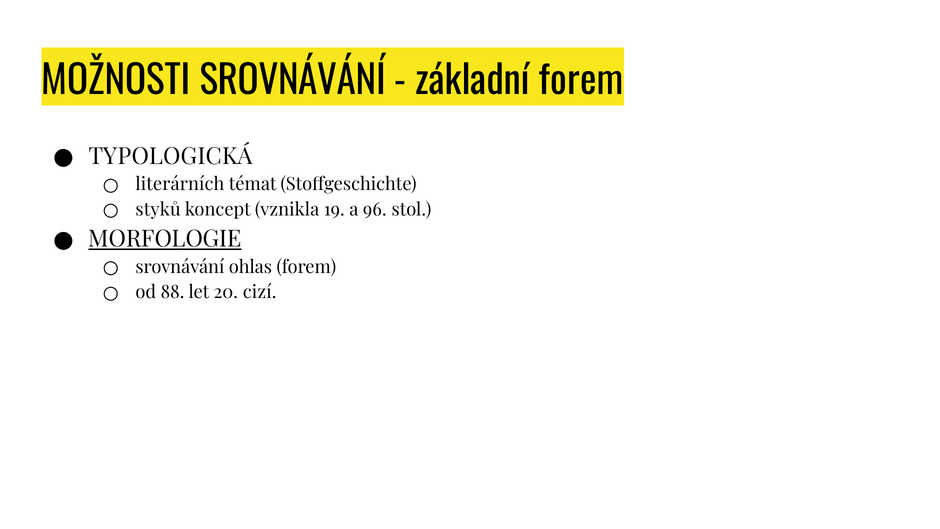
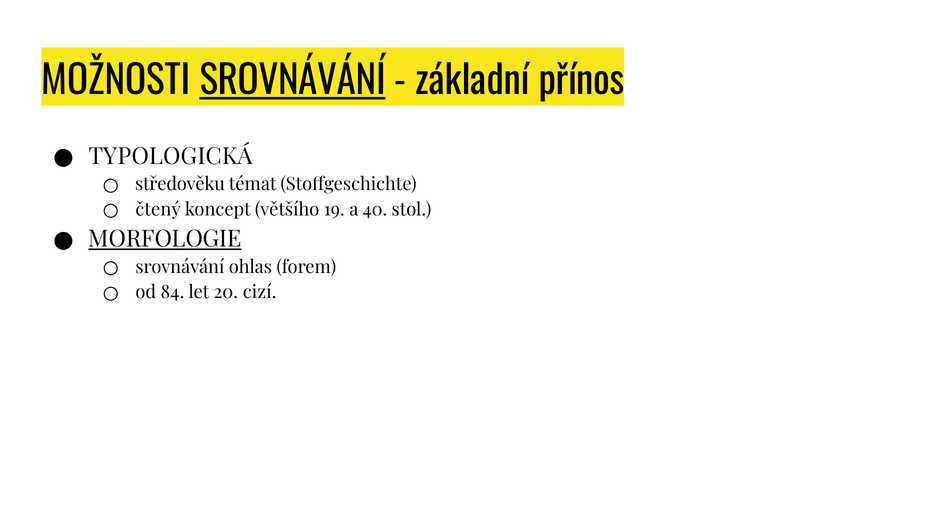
SROVNÁVÁNÍ underline: none -> present (293, 81)
základní forem: forem -> přínos (581, 81)
literárních: literárních -> středověku (180, 184)
styků: styků -> čtený (158, 209)
vznikla: vznikla -> většího (287, 209)
96: 96 -> 40 (375, 209)
88: 88 -> 84 (172, 292)
